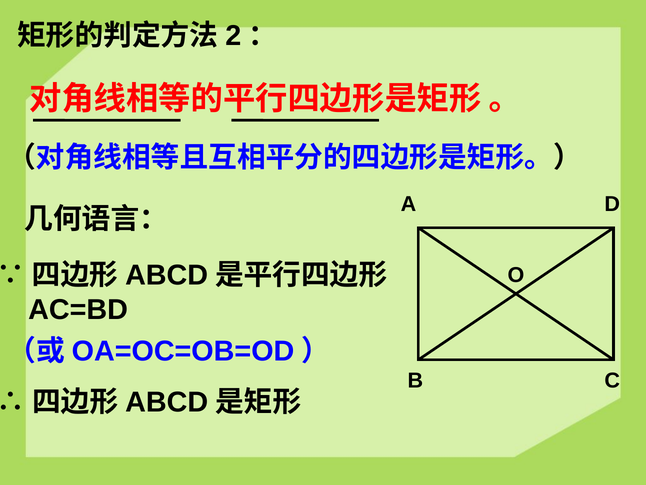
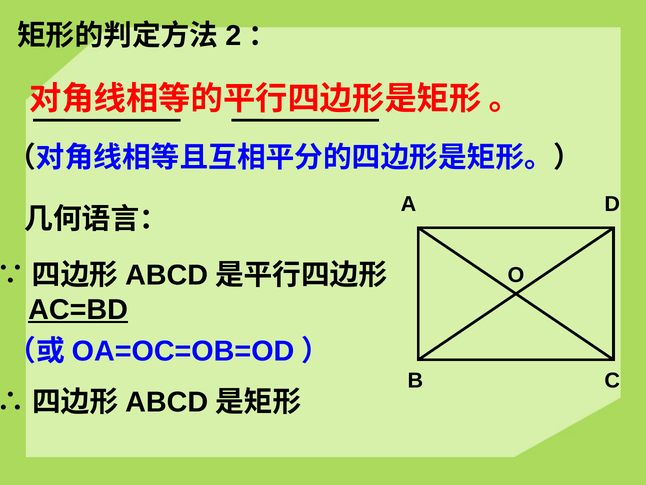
AC=BD underline: none -> present (78, 309)
